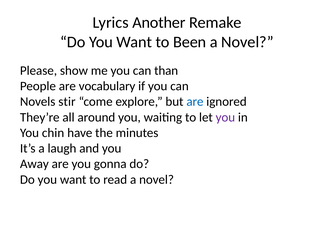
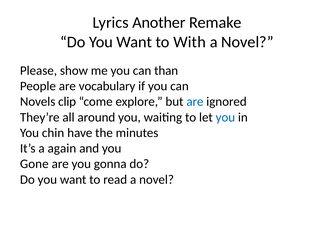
Been: Been -> With (190, 42)
stir: stir -> clip (67, 102)
you colour: purple -> blue (225, 117)
laugh: laugh -> again (62, 149)
Away: Away -> Gone (34, 164)
